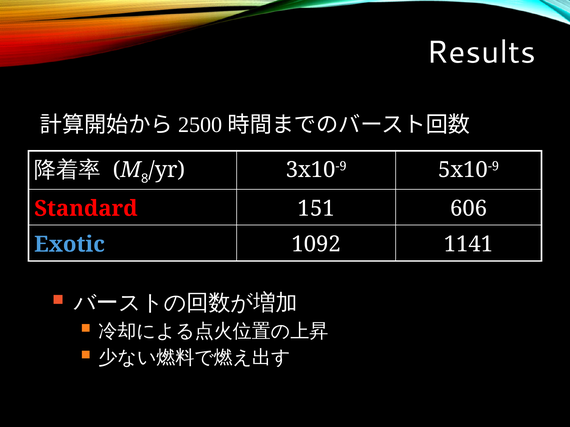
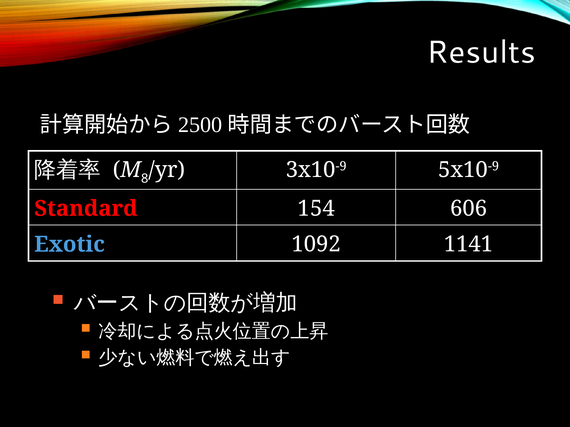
151: 151 -> 154 (316, 209)
